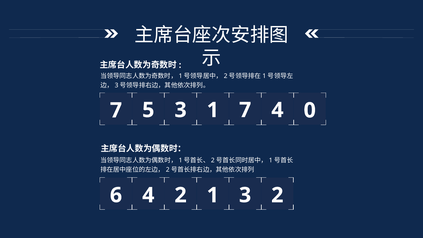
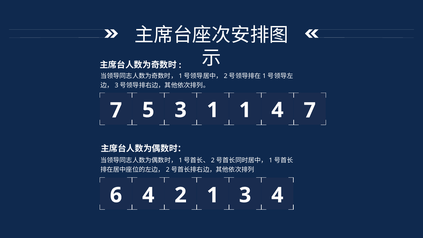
7 7: 7 -> 1 (245, 110)
4 0: 0 -> 7 (310, 110)
3 2: 2 -> 4 (277, 195)
